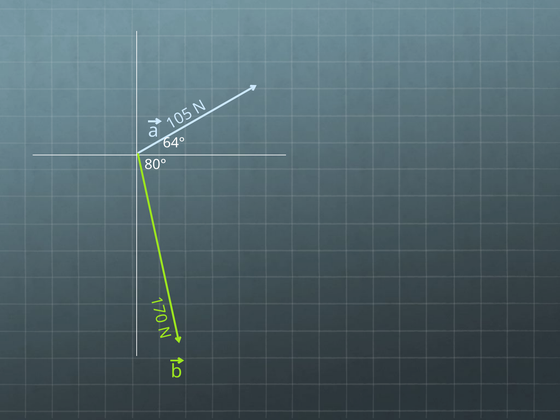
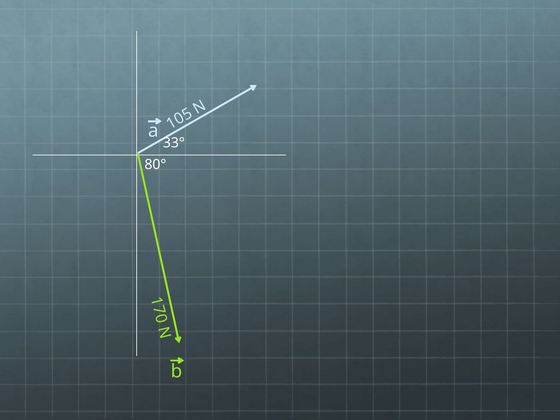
64°: 64° -> 33° (174, 143)
